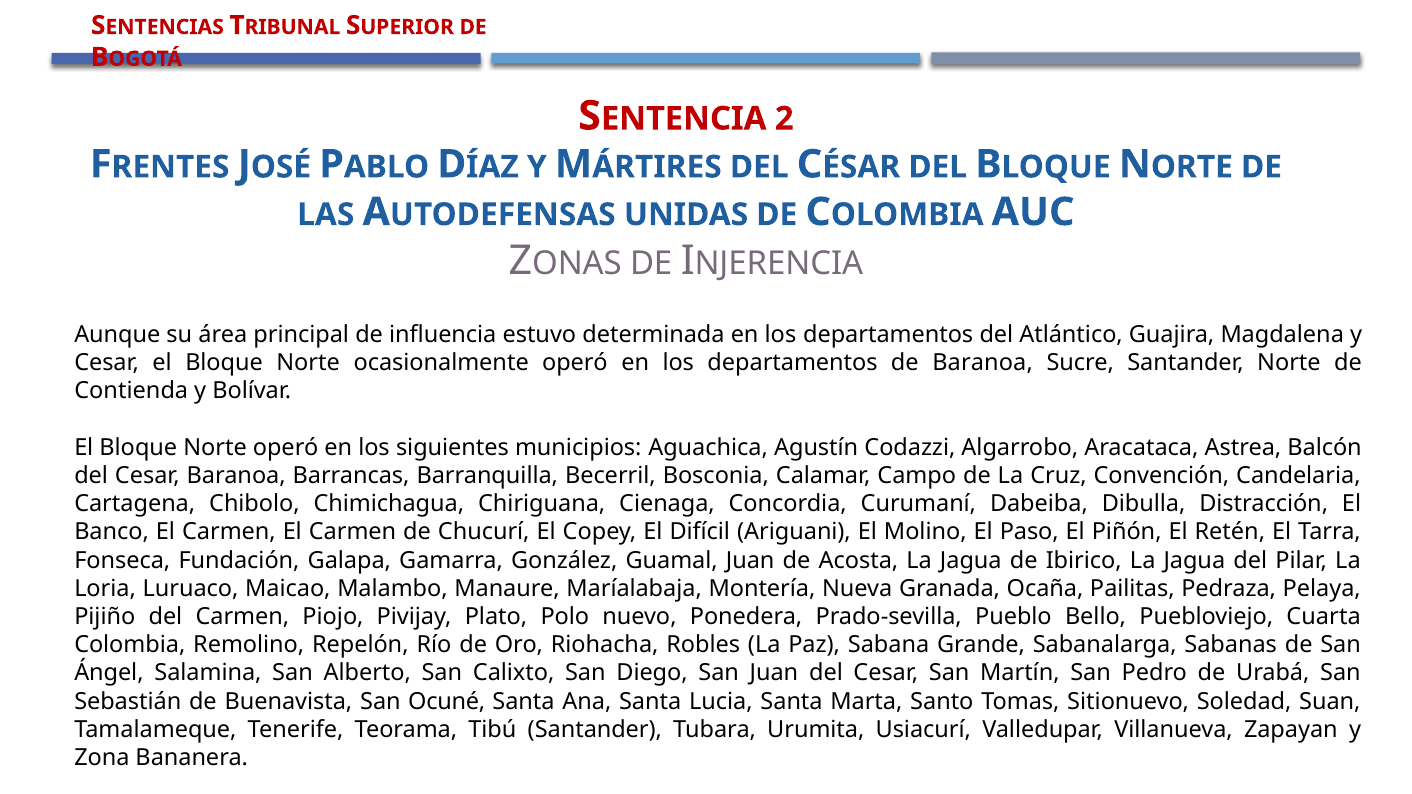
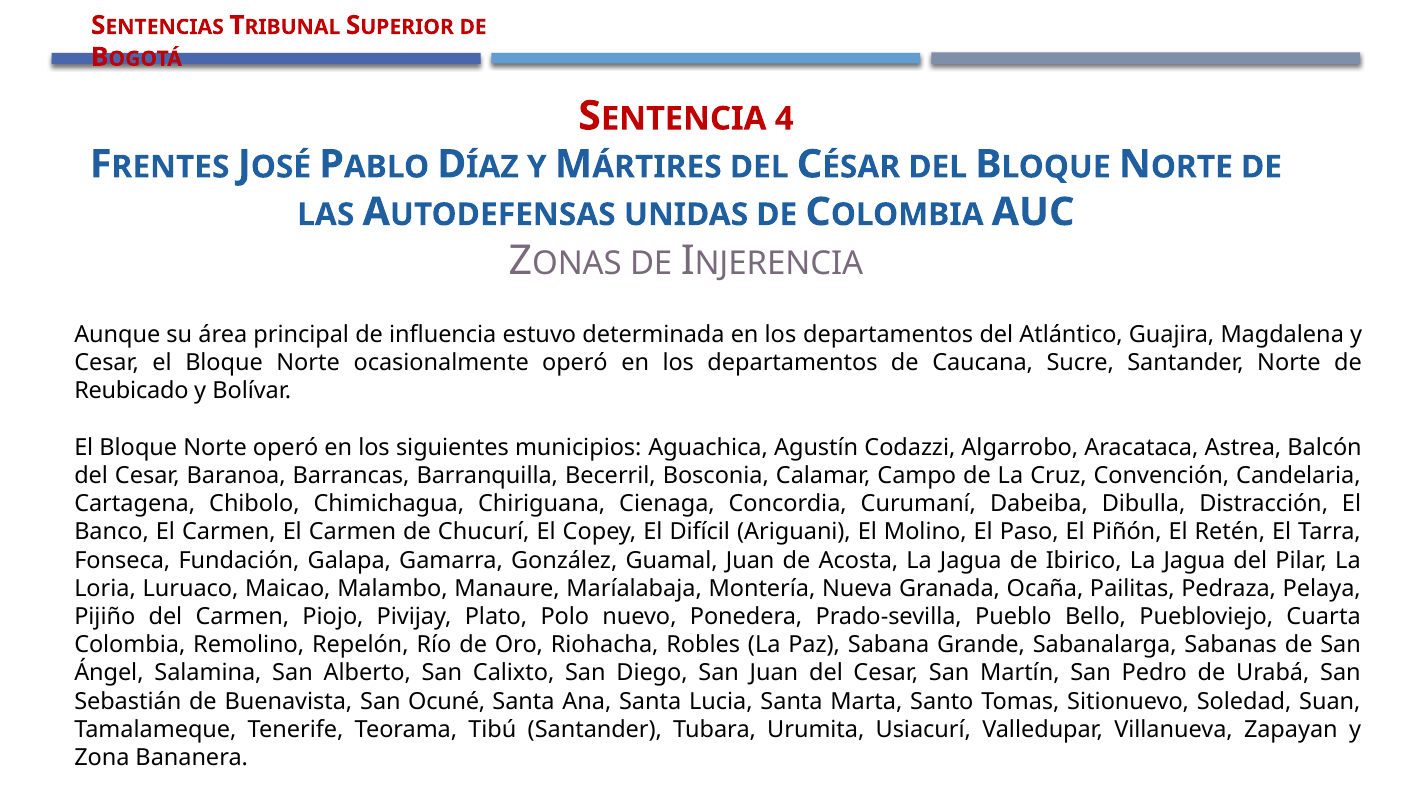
2: 2 -> 4 (784, 119)
de Baranoa: Baranoa -> Caucana (983, 363)
Contienda: Contienda -> Reubicado (131, 391)
